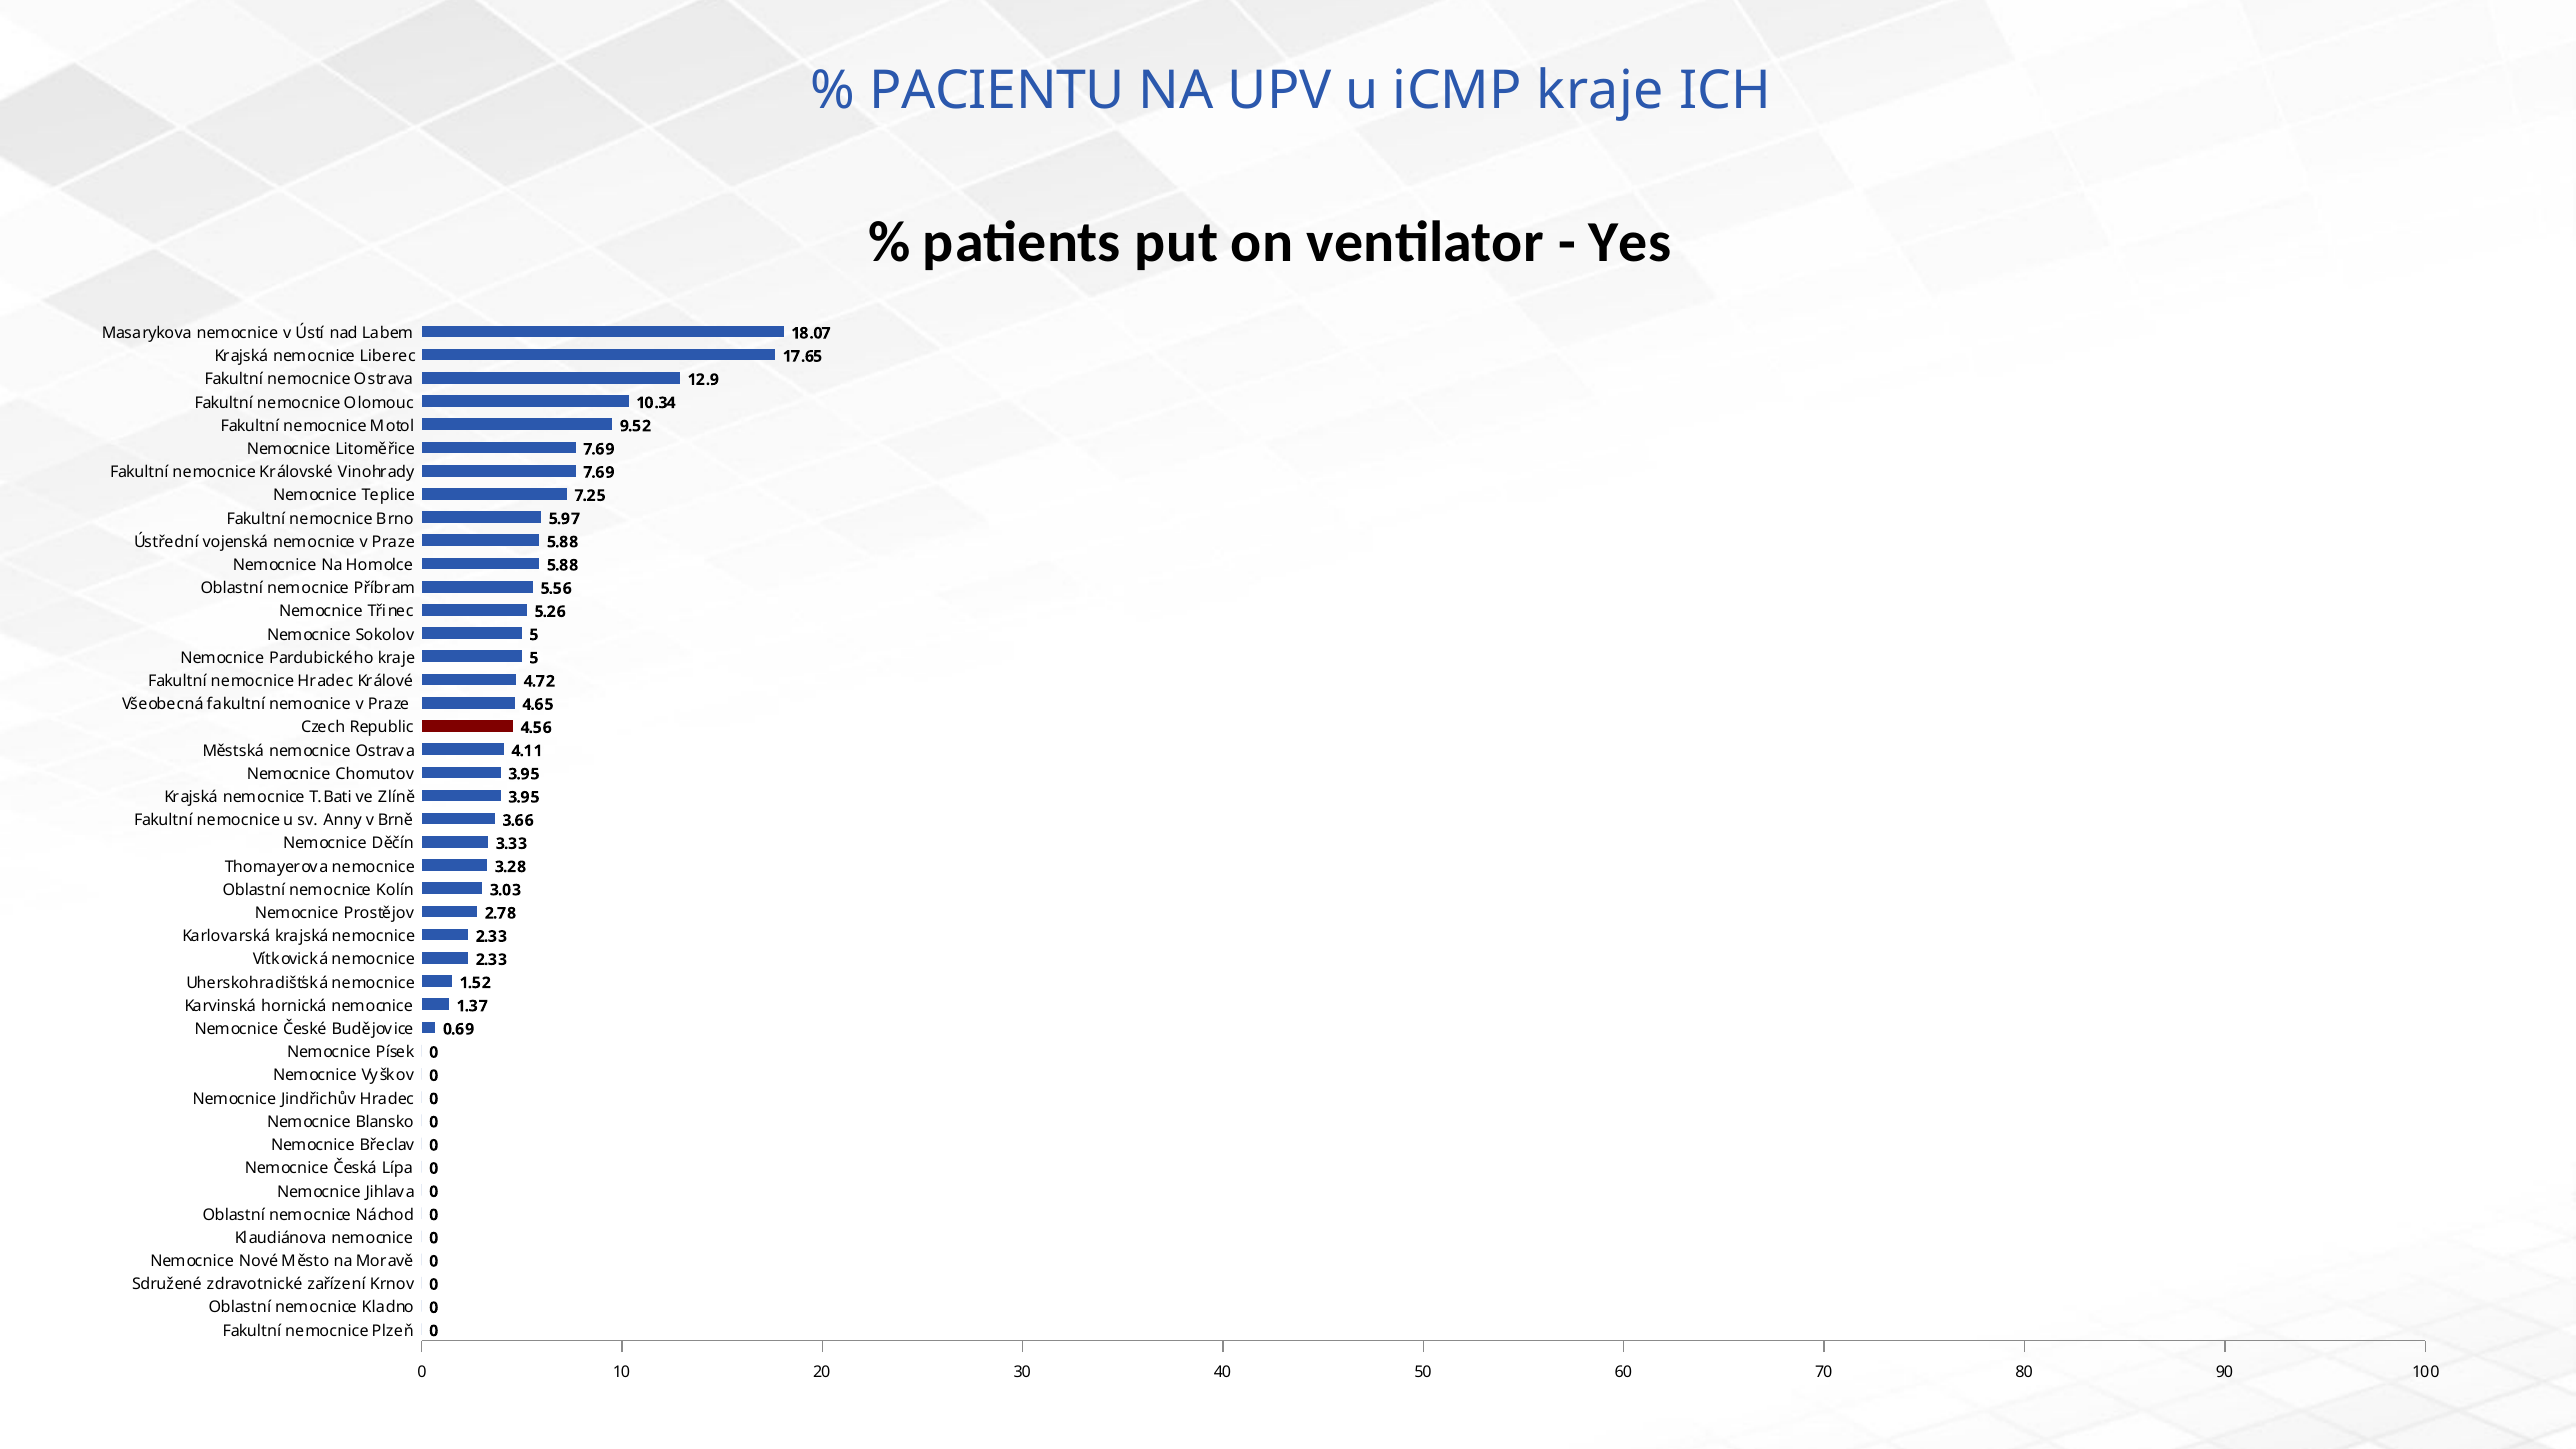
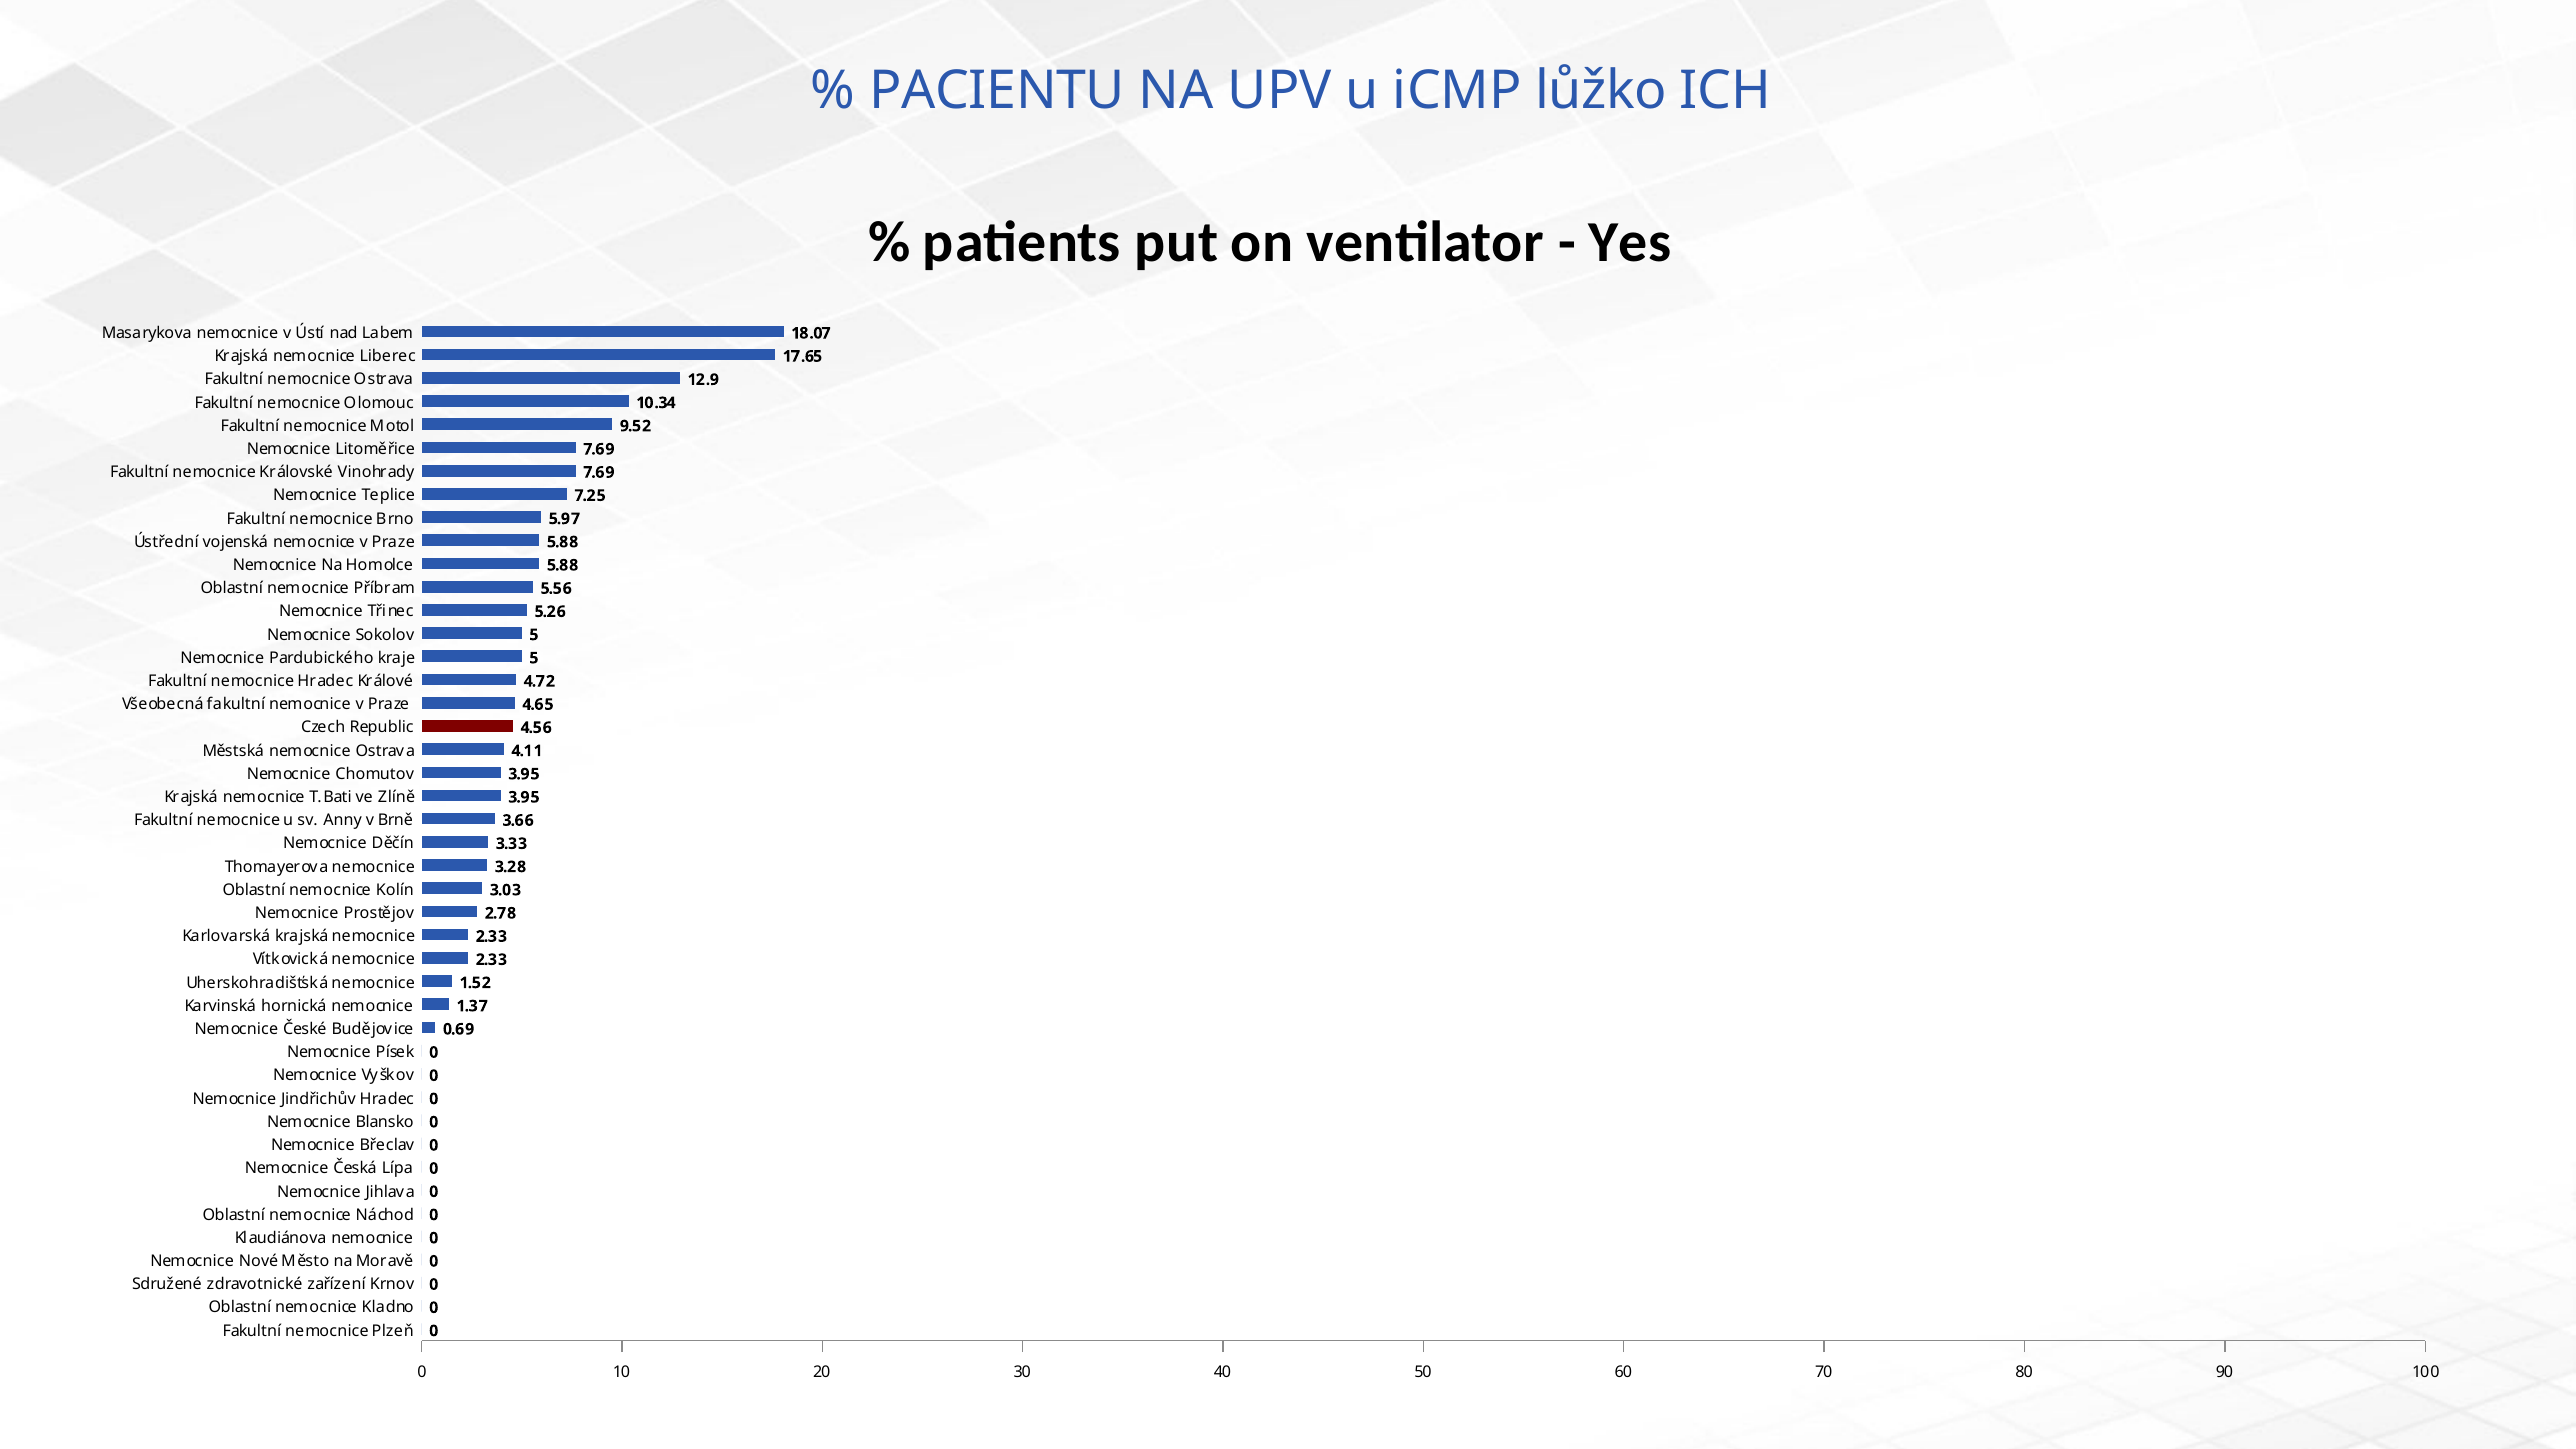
iCMP kraje: kraje -> lůžko (1601, 91)
